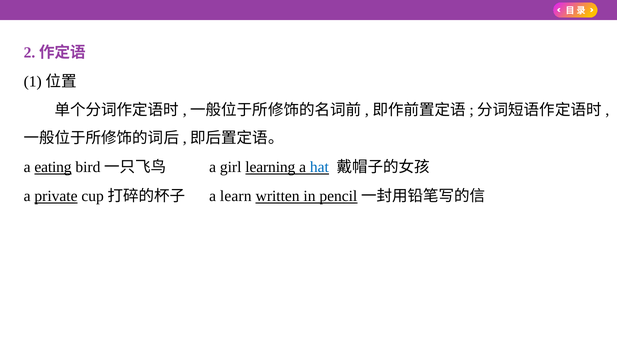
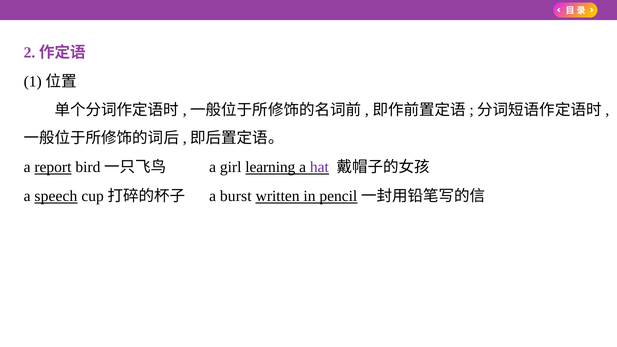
eating: eating -> report (53, 167)
hat colour: blue -> purple (319, 167)
private: private -> speech (56, 196)
learn: learn -> burst (236, 196)
